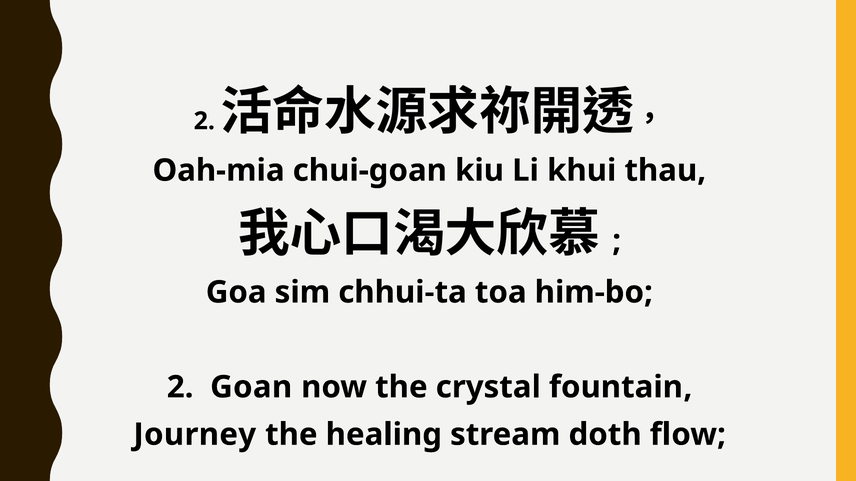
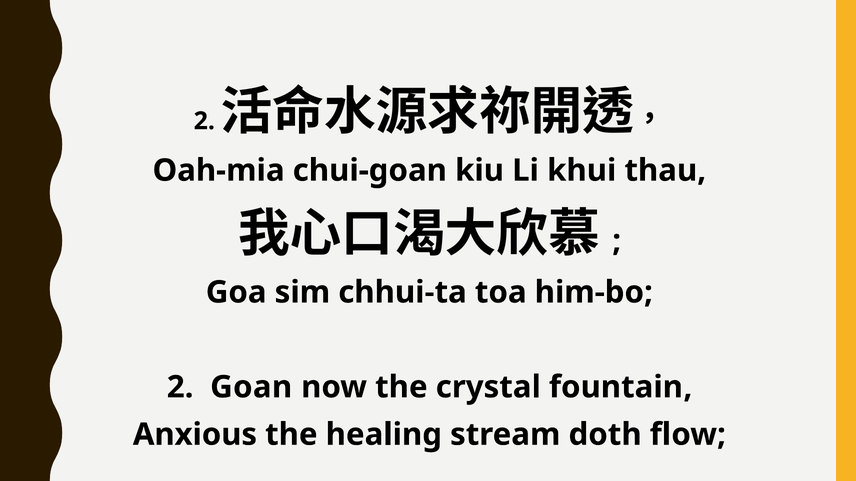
Journey: Journey -> Anxious (195, 435)
